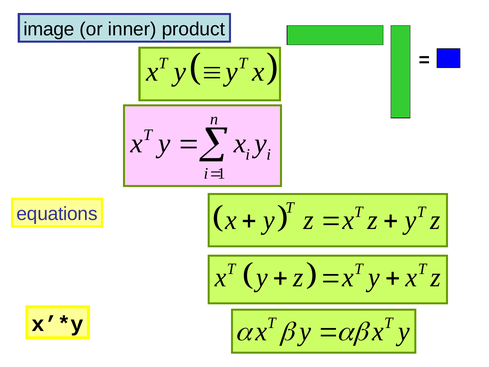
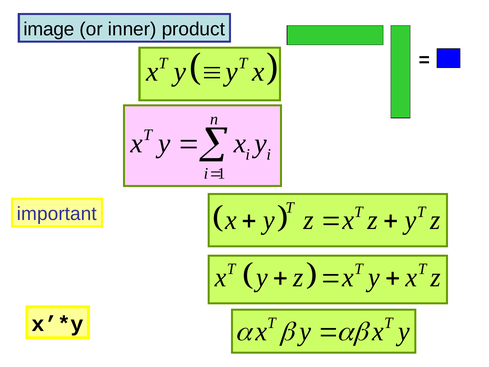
equations: equations -> important (57, 214)
